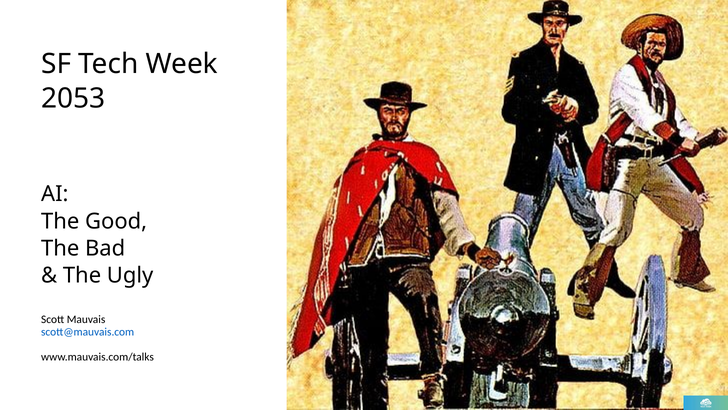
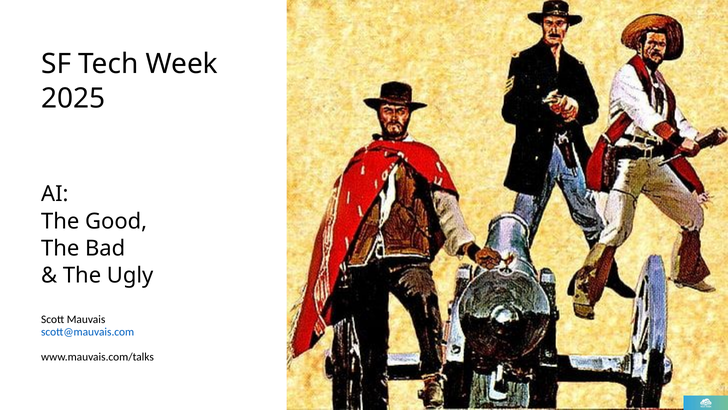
2053: 2053 -> 2025 (73, 98)
